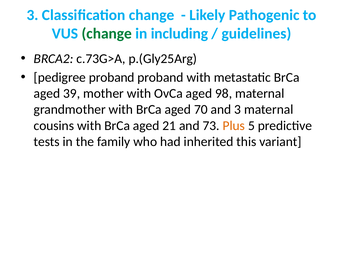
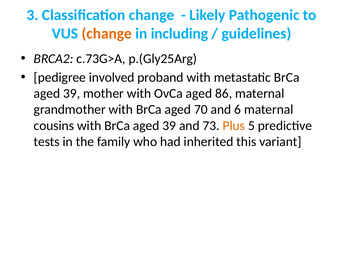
change colour: green -> orange (107, 34)
pedigree proband: proband -> involved (112, 78)
98: 98 -> 86 (224, 94)
and 3: 3 -> 6 (238, 110)
with BrCa aged 21: 21 -> 39 (169, 126)
